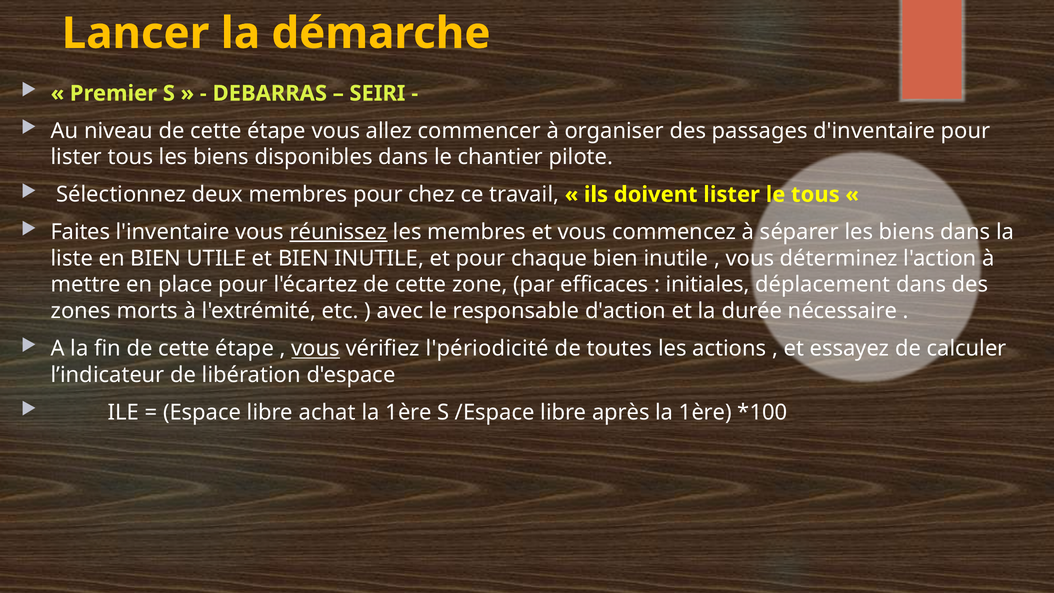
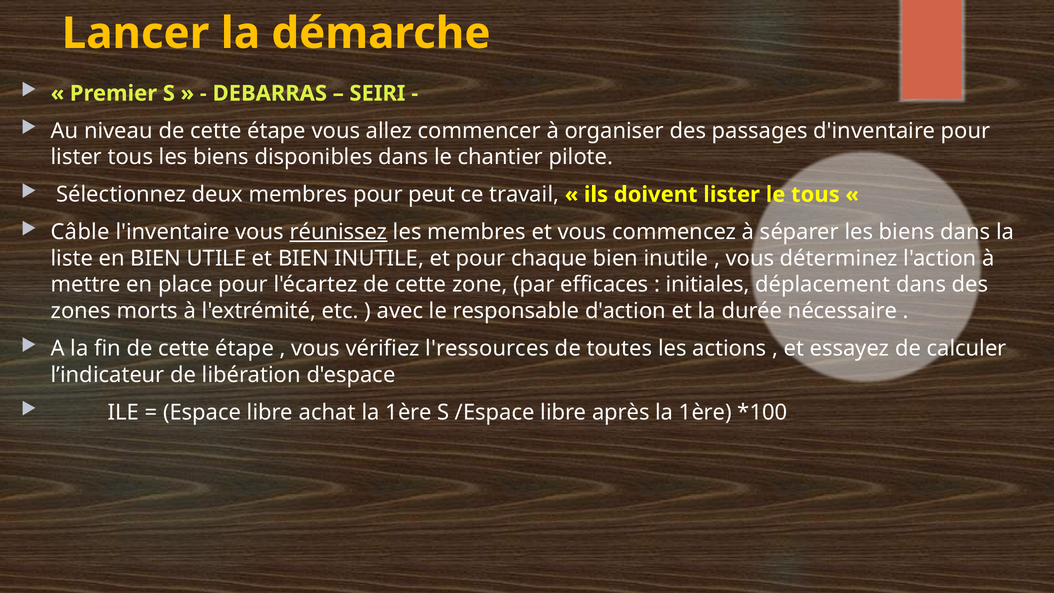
chez: chez -> peut (432, 195)
Faites: Faites -> Câble (80, 232)
vous underline: present -> none (316, 348)
l'périodicité: l'périodicité -> l'ressources (487, 348)
